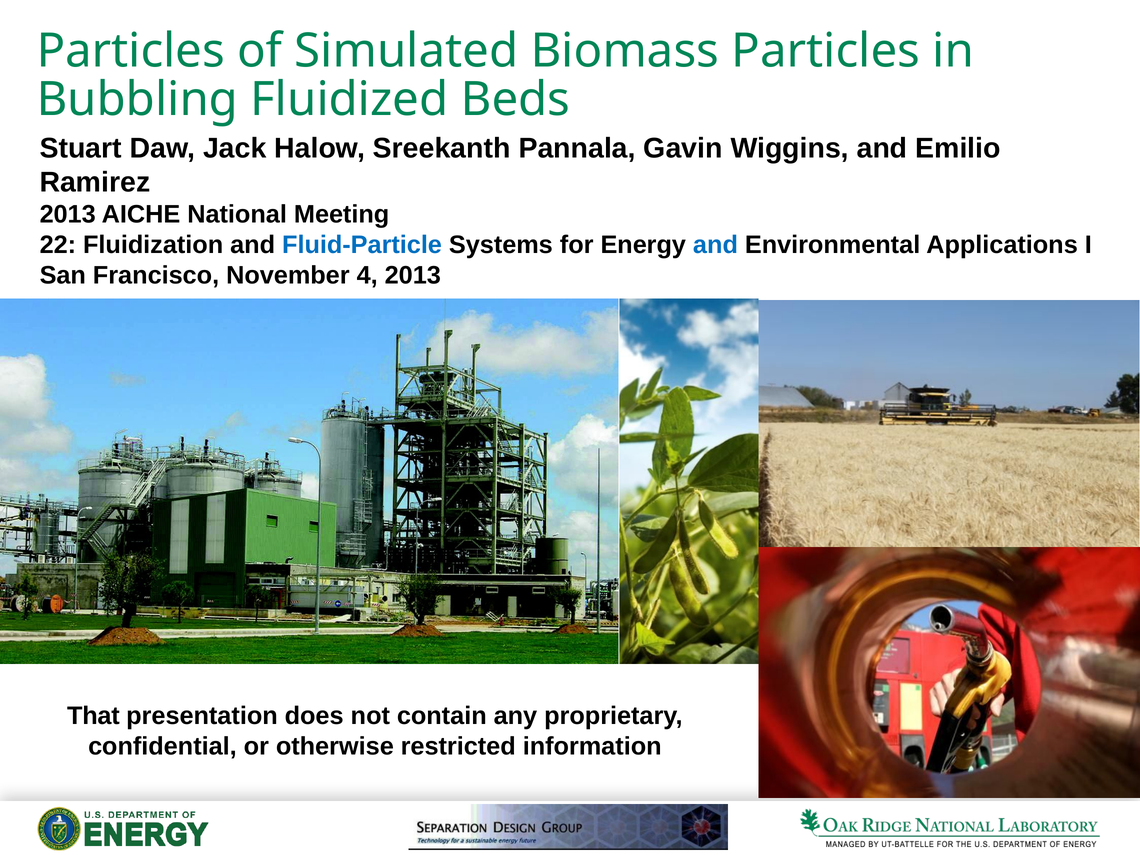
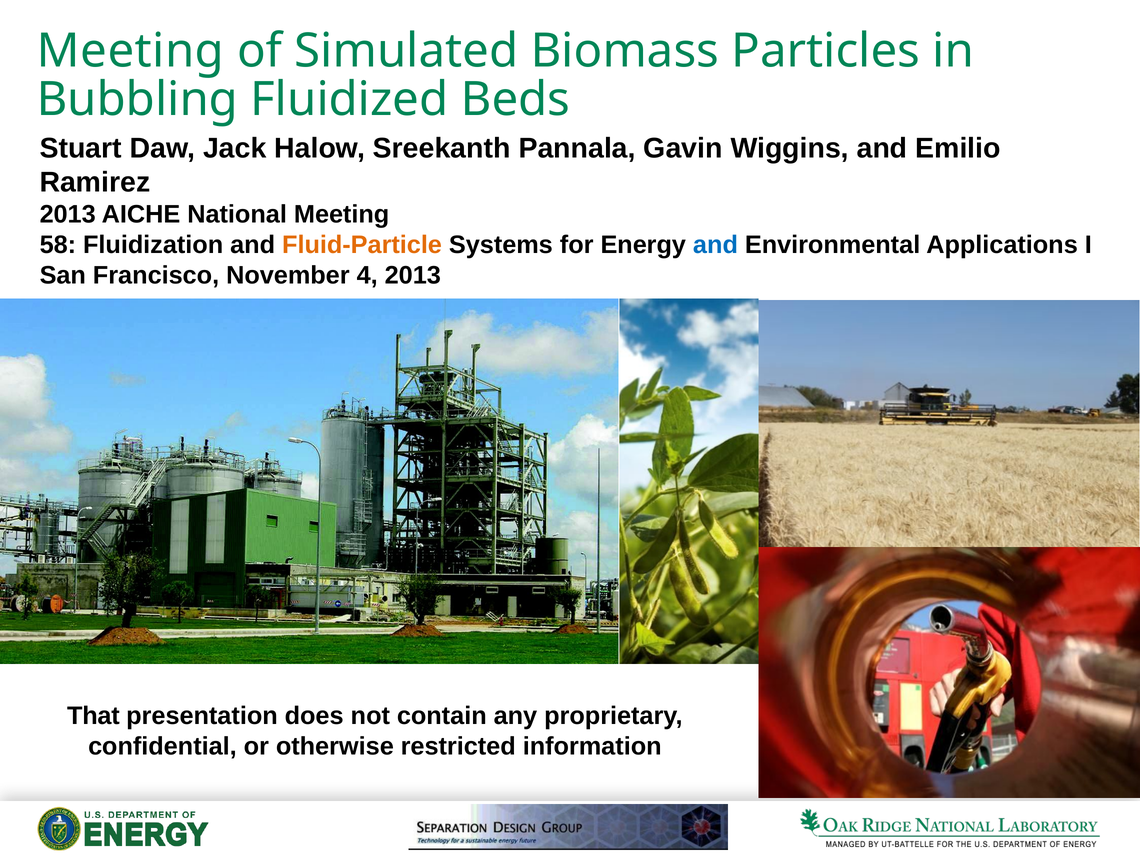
Particles: Particles -> Meeting (130, 51)
22: 22 -> 58 (58, 245)
Fluid-Particle colour: blue -> orange (362, 245)
